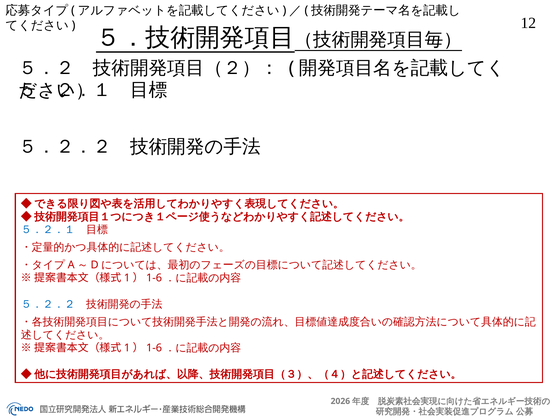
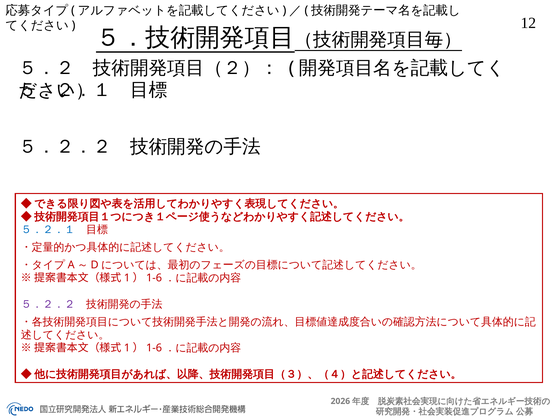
５．２．２ colour: blue -> purple (48, 304)
